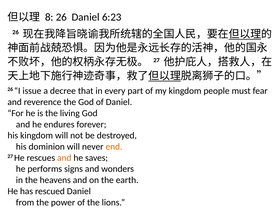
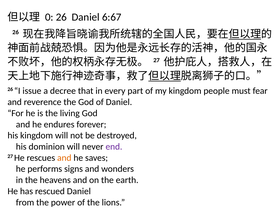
8: 8 -> 0 (49, 17)
6:23: 6:23 -> 6:67 (112, 17)
end colour: orange -> purple (114, 147)
